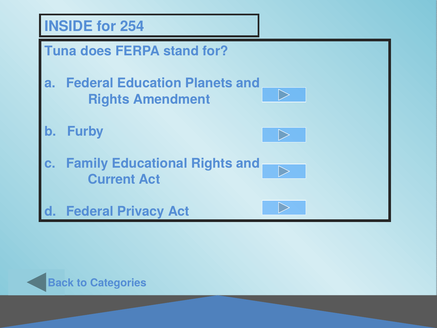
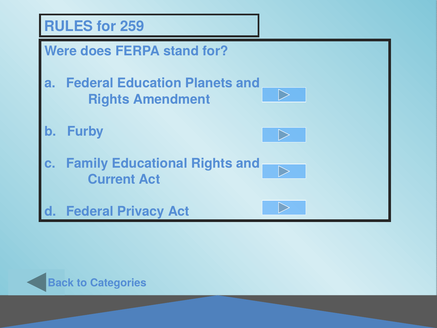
INSIDE: INSIDE -> RULES (69, 26)
254: 254 -> 259 (132, 26)
Tuna: Tuna -> Were (61, 51)
